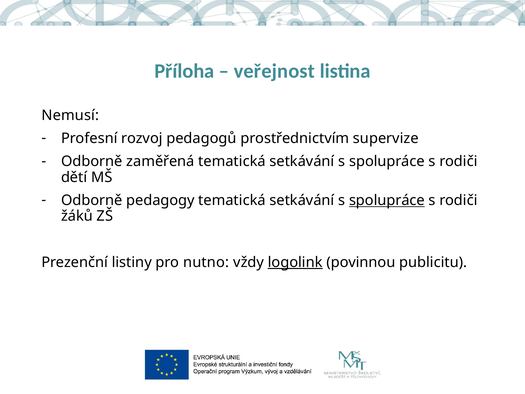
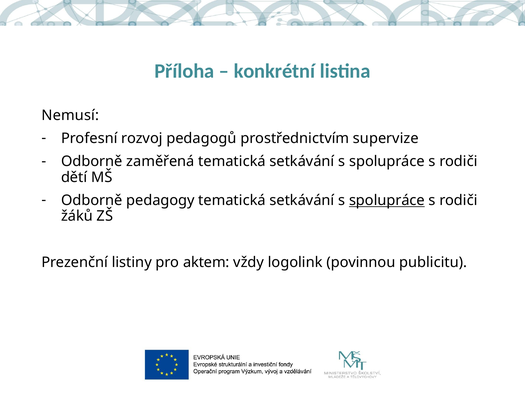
veřejnost: veřejnost -> konkrétní (274, 71)
nutno: nutno -> aktem (206, 262)
logolink underline: present -> none (295, 262)
